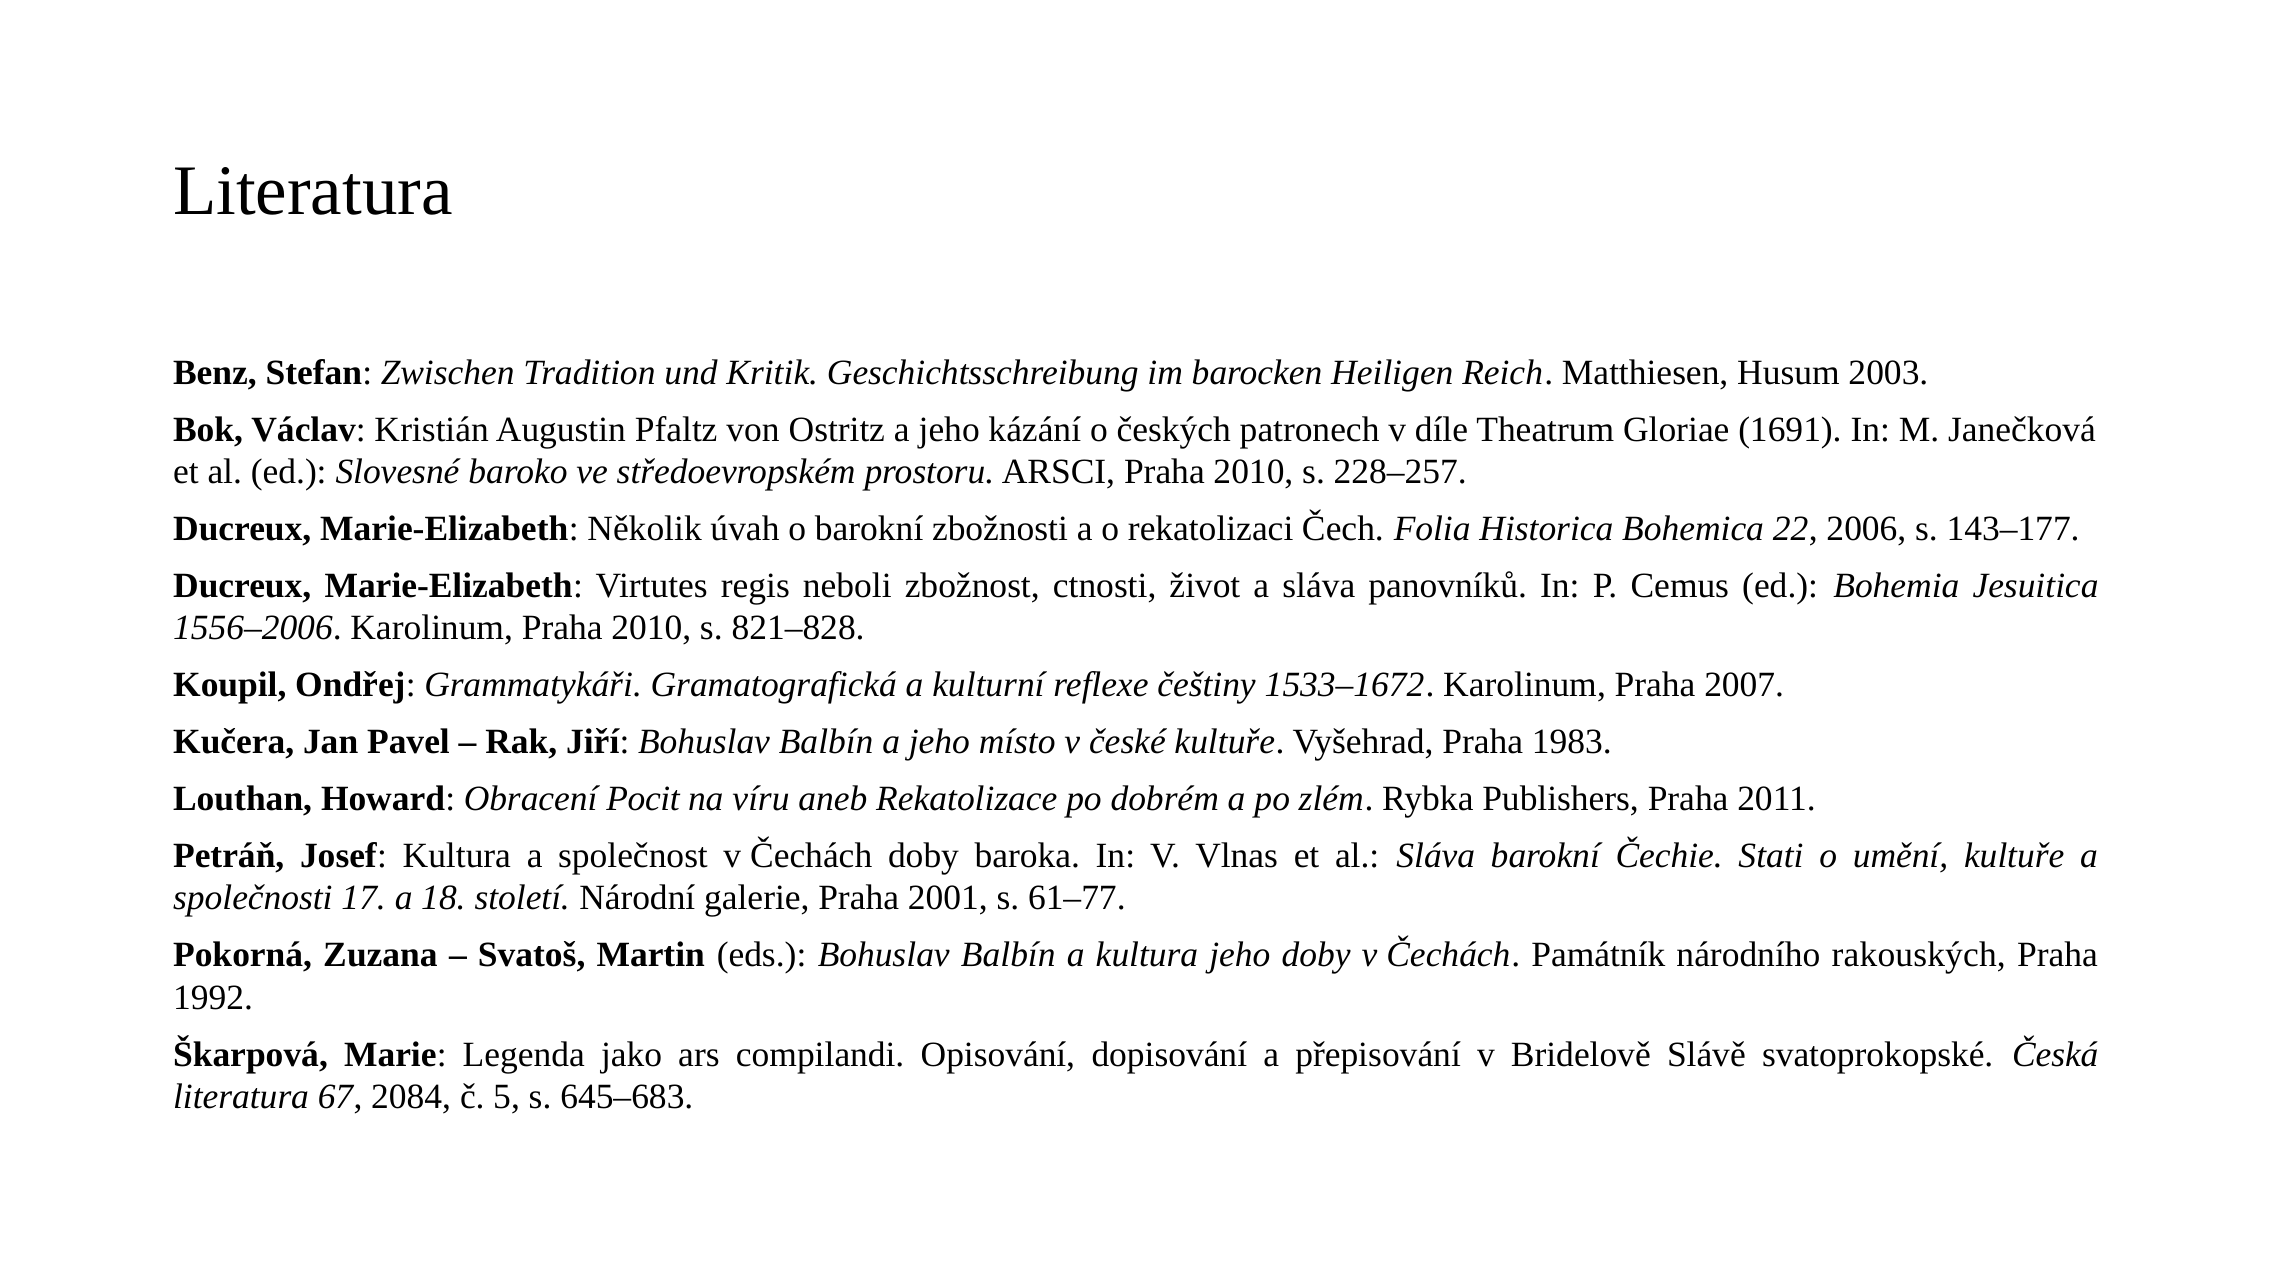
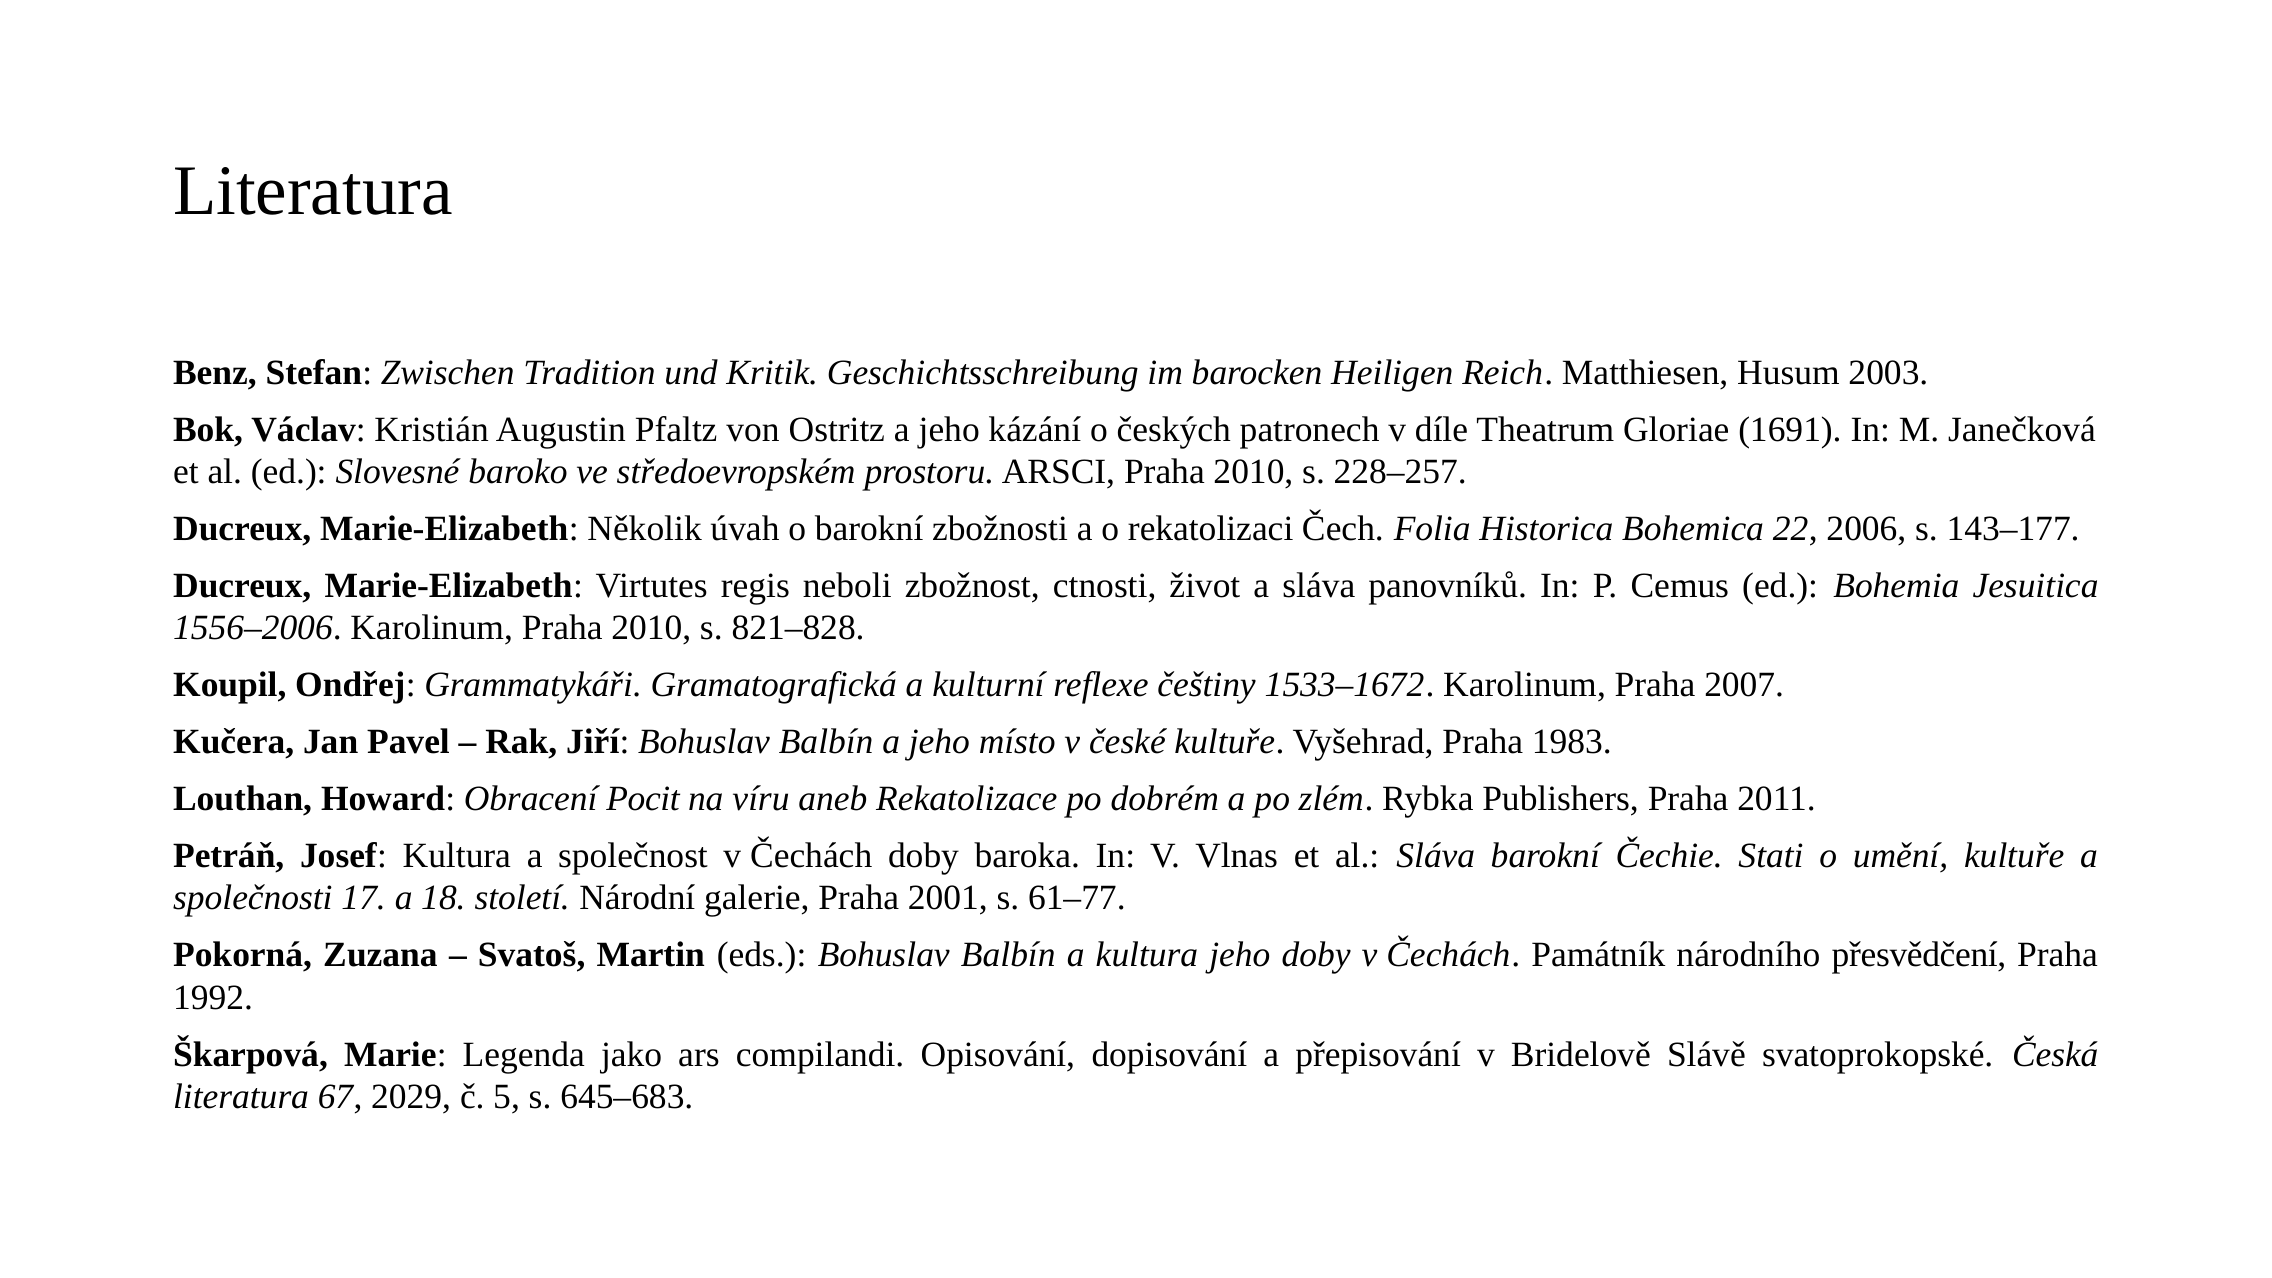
rakouských: rakouských -> přesvědčení (1919, 955)
2084: 2084 -> 2029 (411, 1097)
